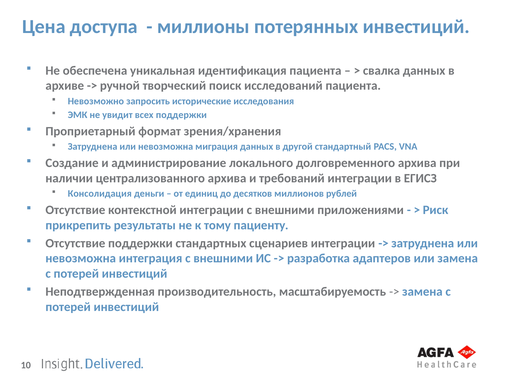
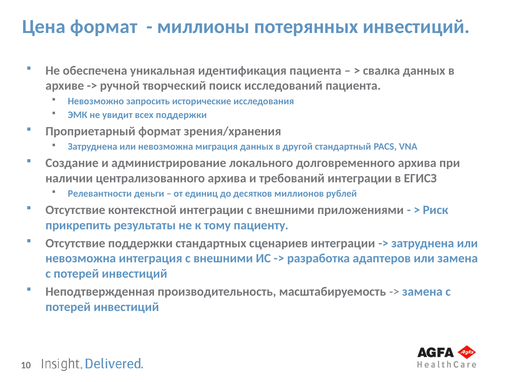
Цена доступа: доступа -> формат (104, 27)
Консолидация: Консолидация -> Релевантности (100, 194)
